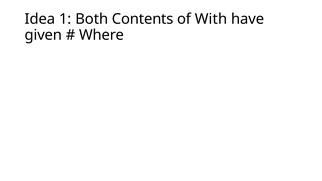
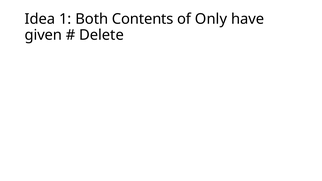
With: With -> Only (211, 19)
Where: Where -> Delete (102, 35)
